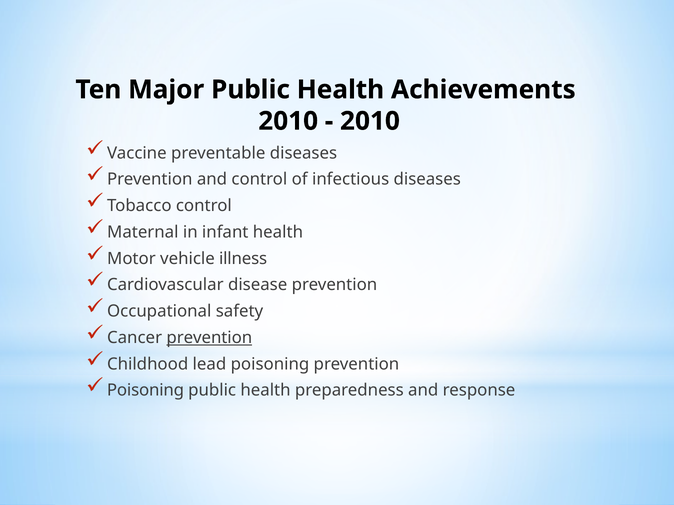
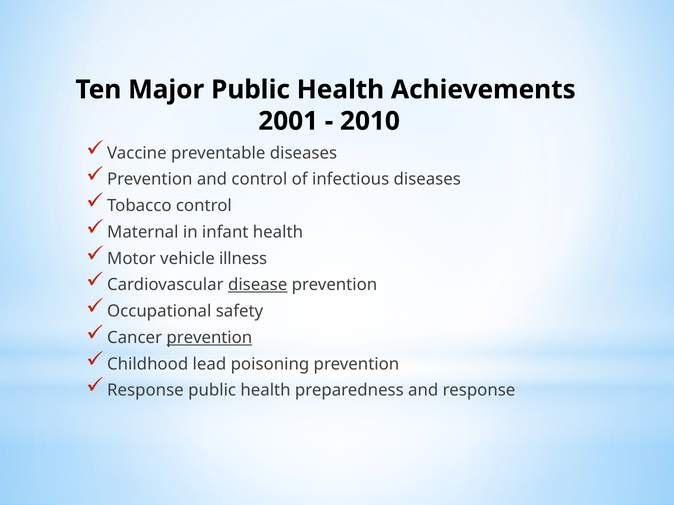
2010: 2010 -> 2001 (288, 121)
disease underline: none -> present (258, 285)
Poisoning: Poisoning -> Response (145, 391)
